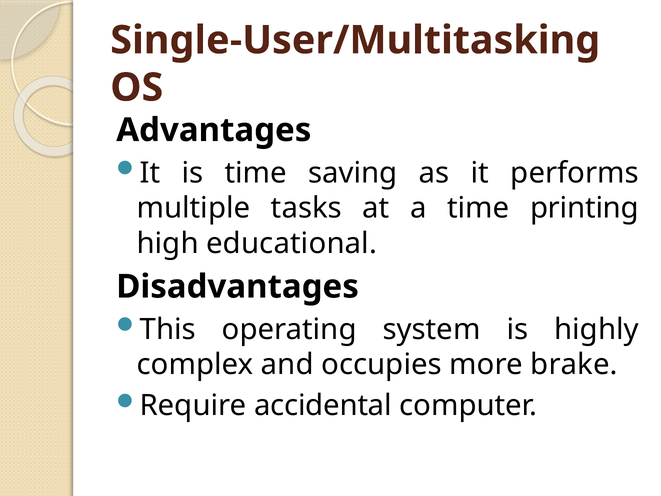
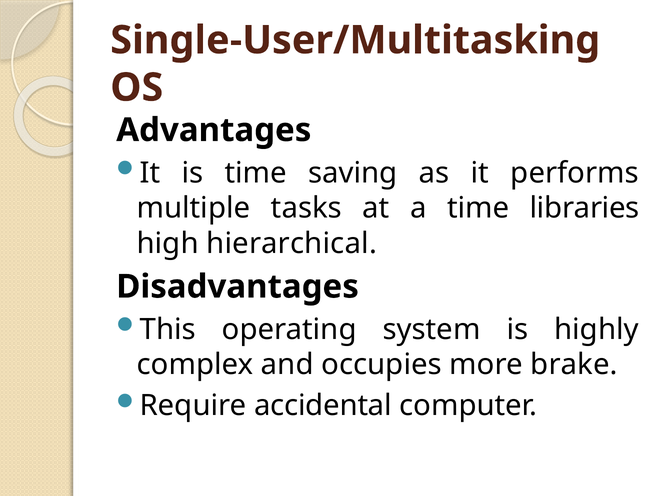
printing: printing -> libraries (585, 208)
educational: educational -> hierarchical (292, 243)
